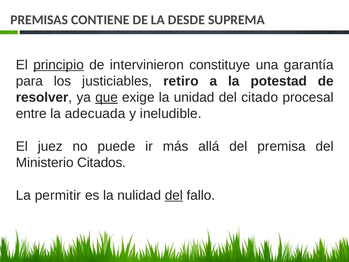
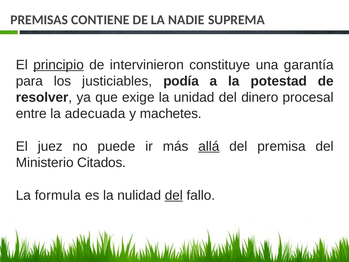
DESDE: DESDE -> NADIE (186, 20)
retiro: retiro -> podía (181, 81)
que underline: present -> none (107, 97)
citado: citado -> dinero (260, 97)
ineludible: ineludible -> machetes (171, 114)
allá underline: none -> present (209, 146)
permitir: permitir -> formula (58, 195)
